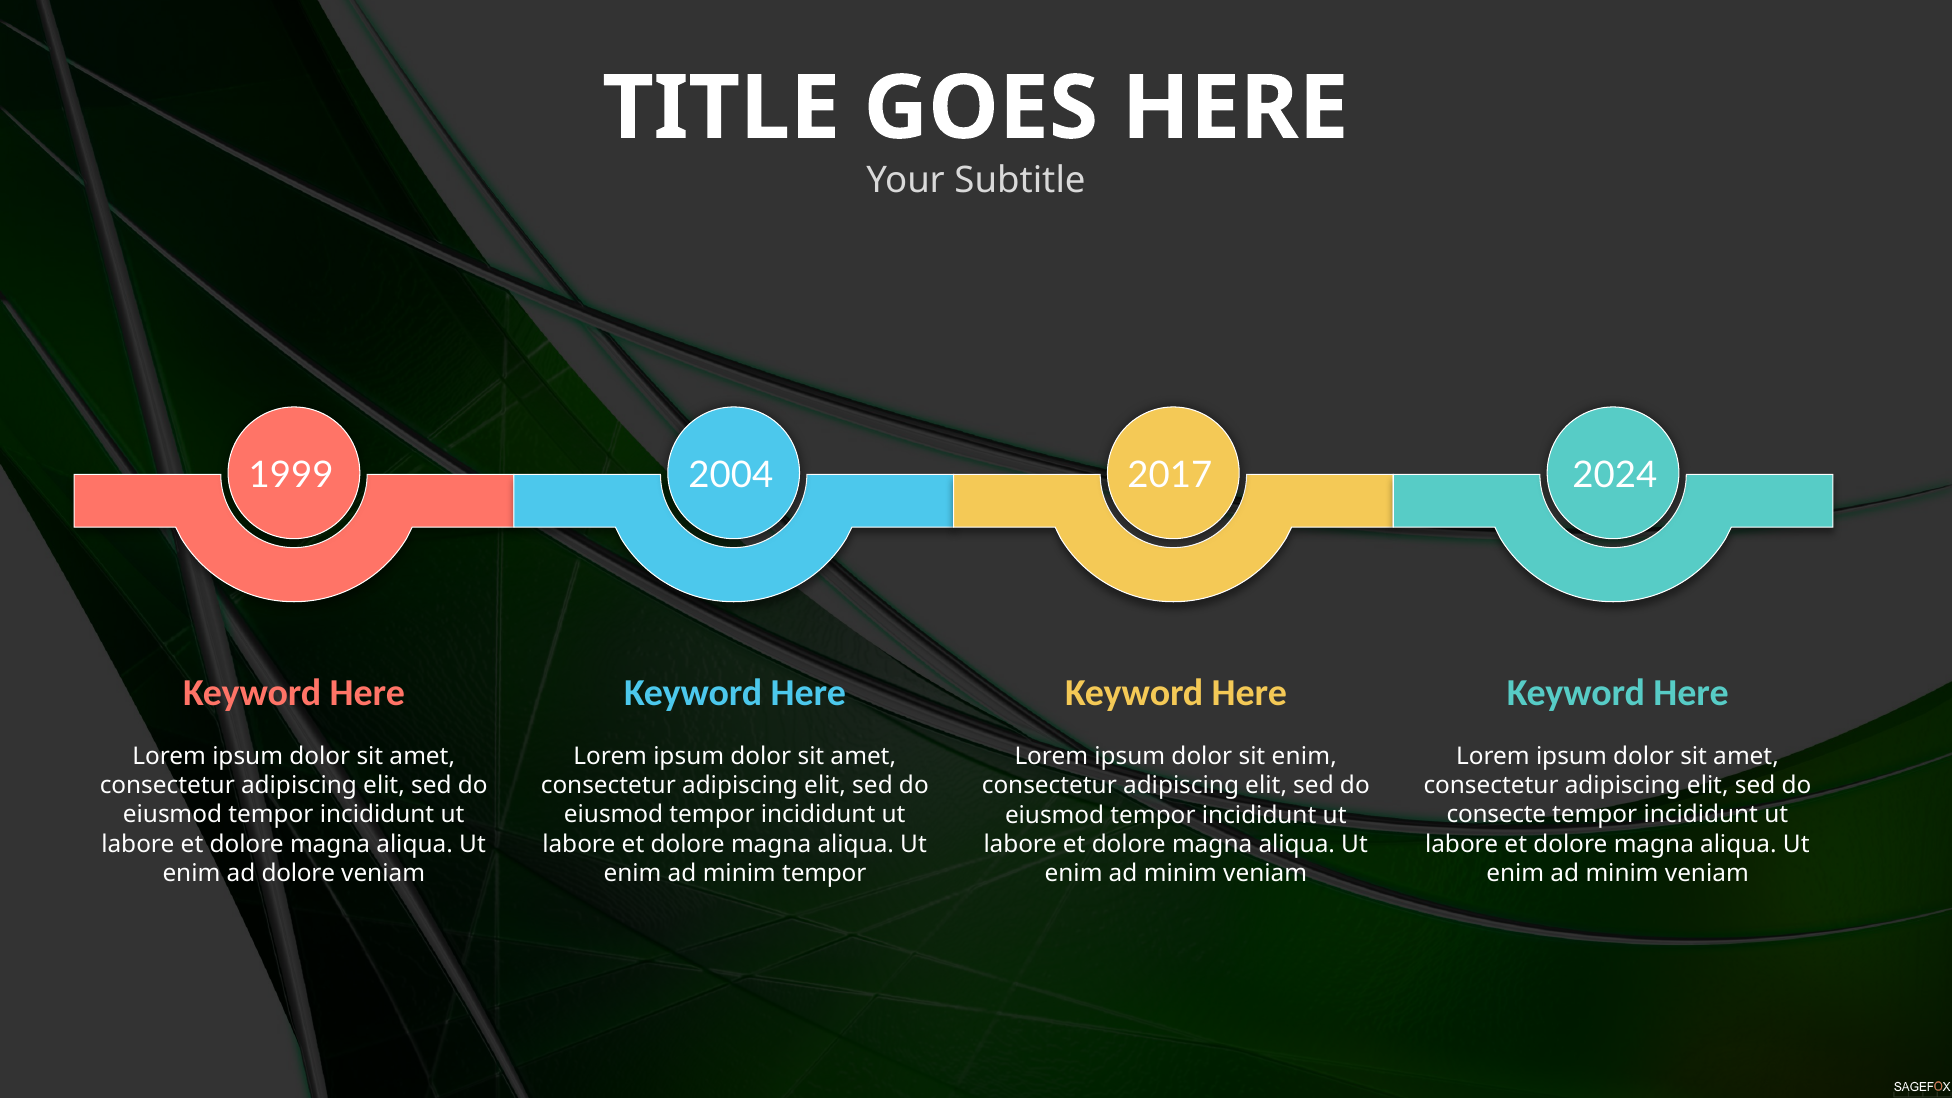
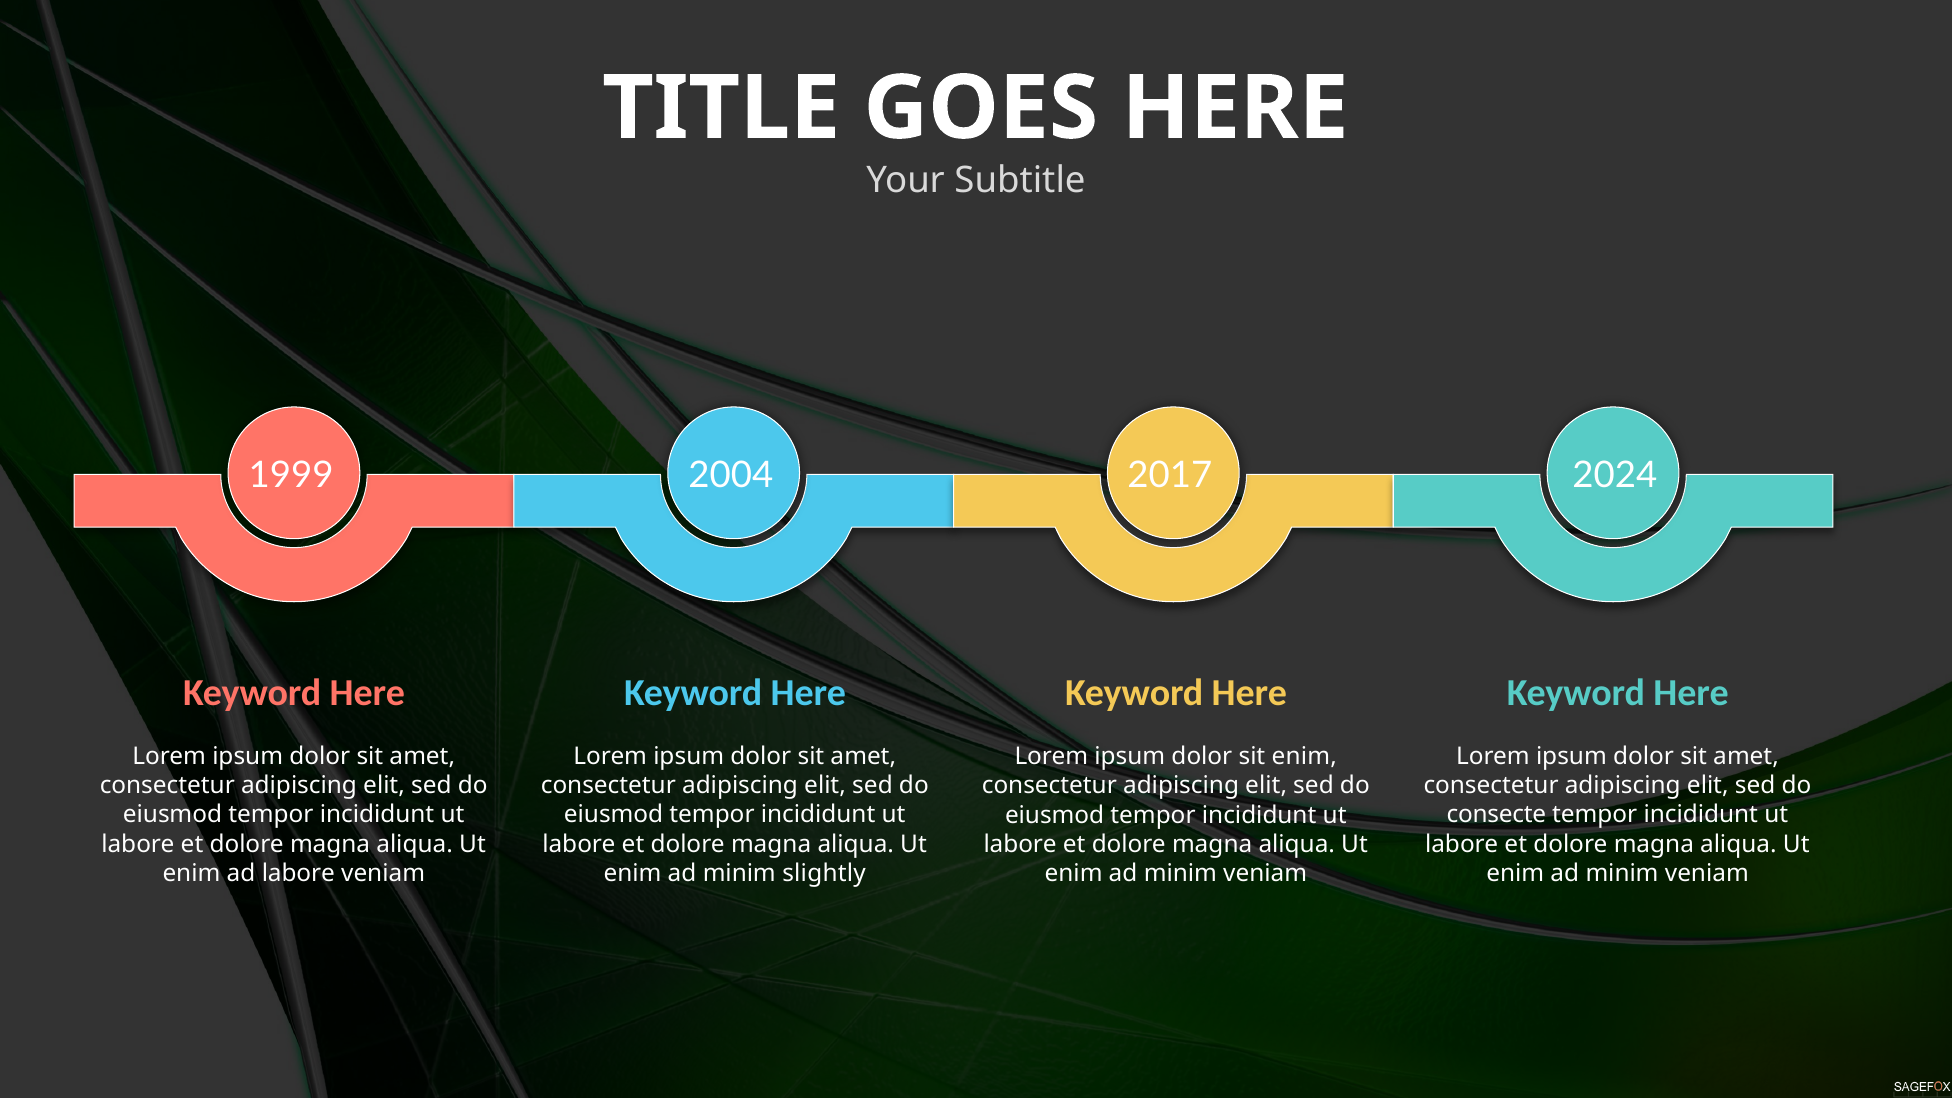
ad dolore: dolore -> labore (298, 873)
minim tempor: tempor -> slightly (824, 873)
